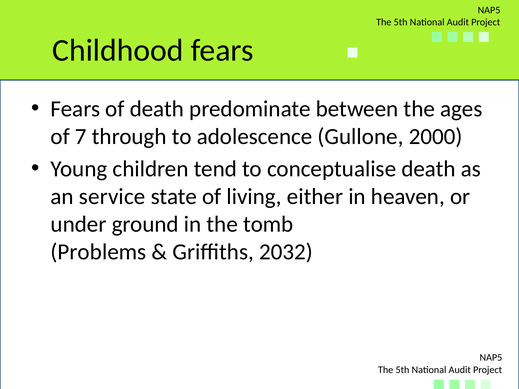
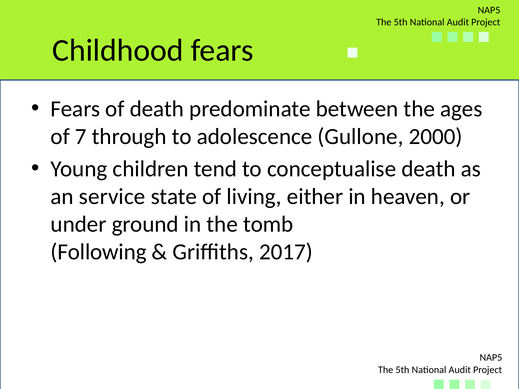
Problems: Problems -> Following (99, 252)
2032: 2032 -> 2017 (286, 252)
